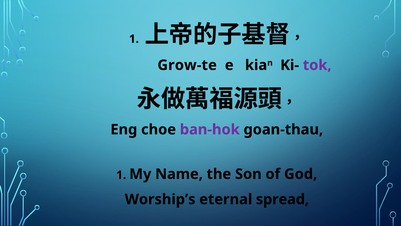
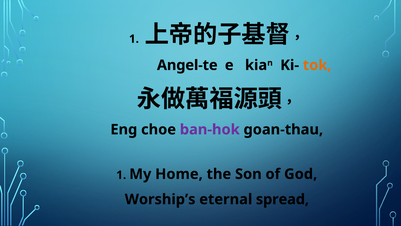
Grow-te: Grow-te -> Angel-te (187, 65)
tok colour: purple -> orange (317, 65)
Name: Name -> Home (179, 174)
